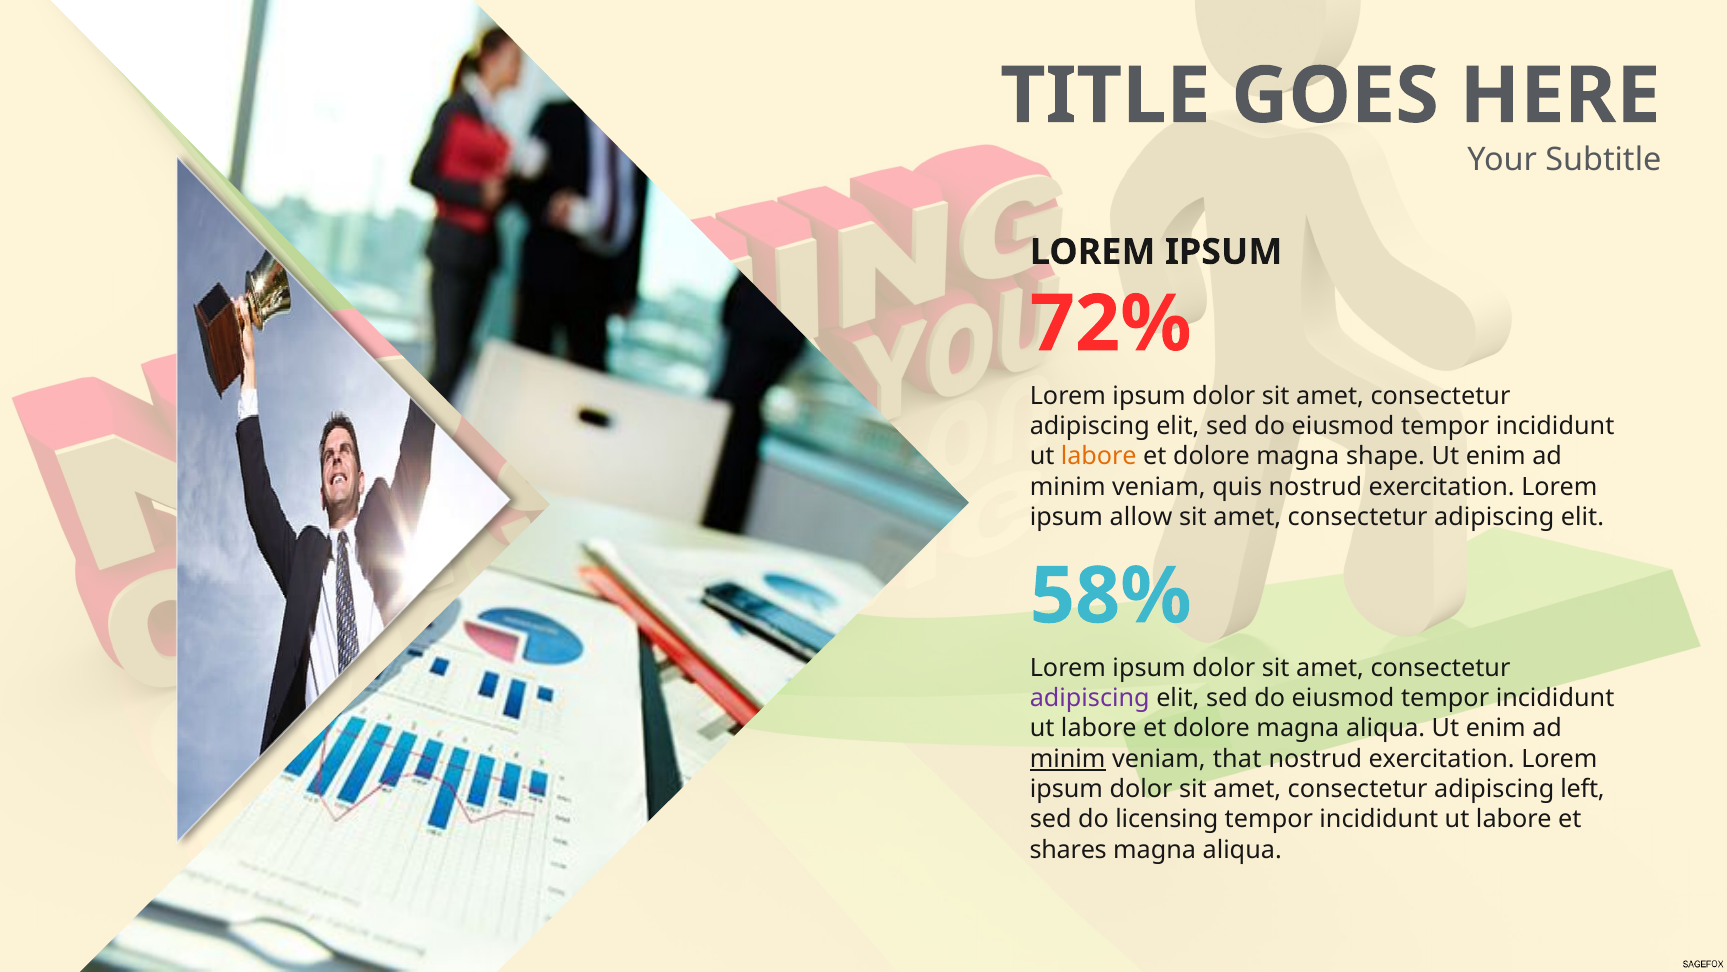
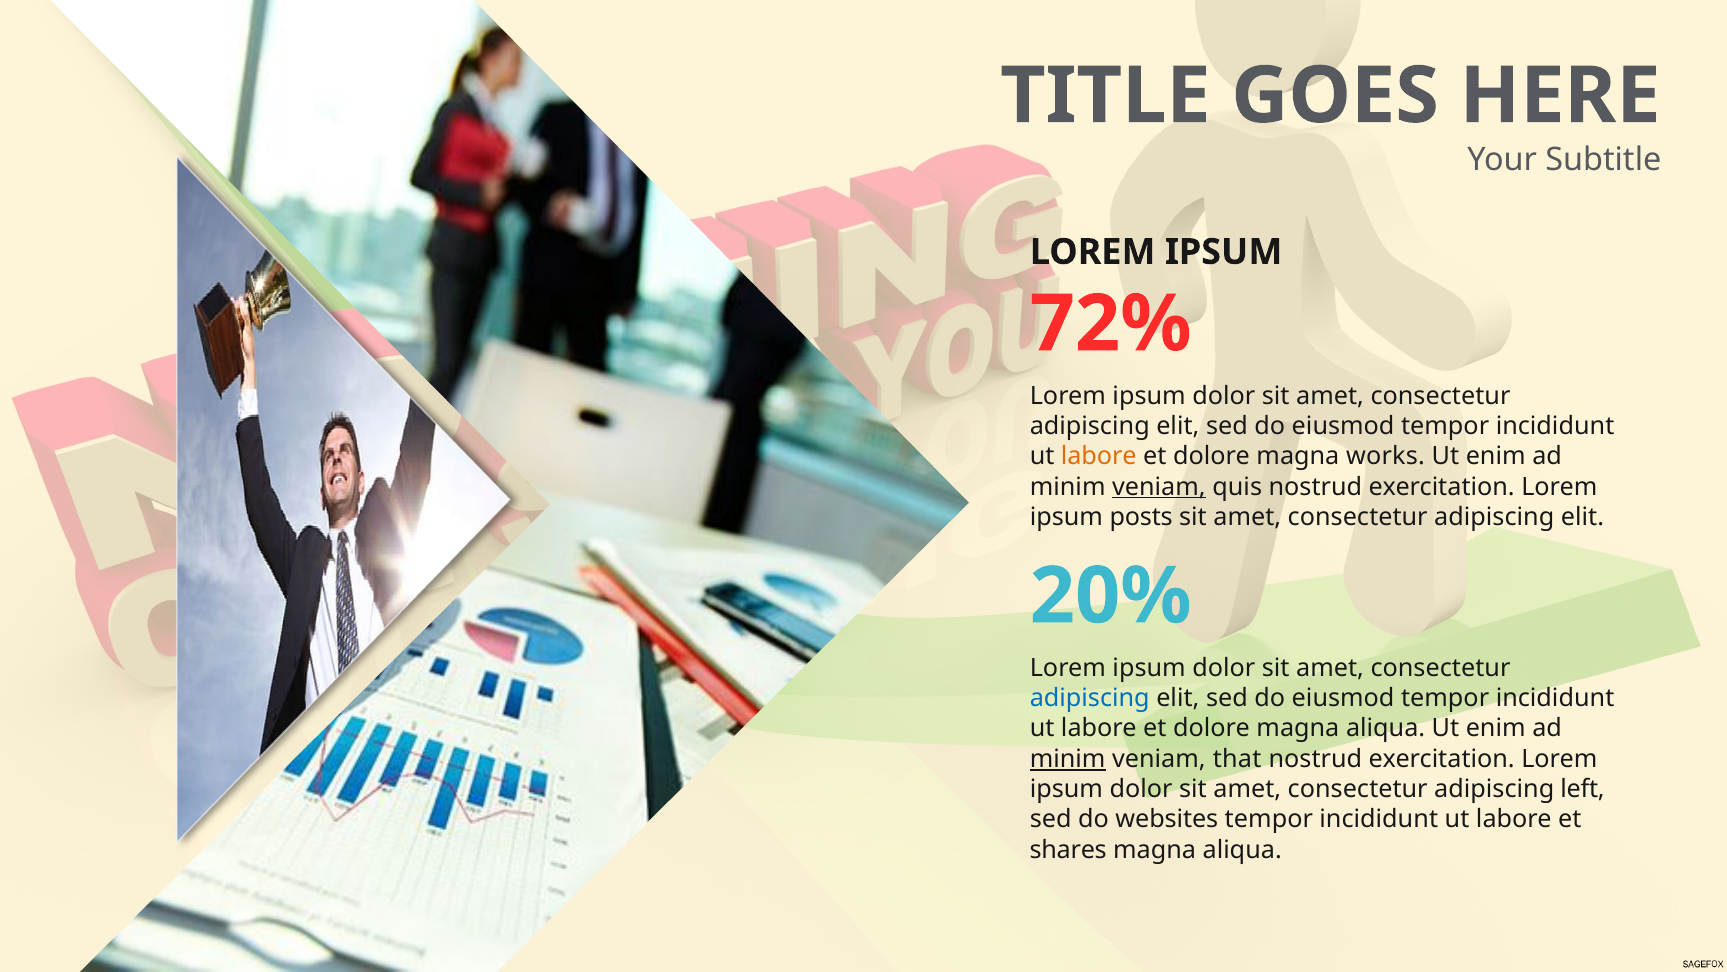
shape: shape -> works (1385, 456)
veniam underline: none -> present (1159, 486)
allow: allow -> posts (1141, 517)
58%: 58% -> 20% (1111, 596)
adipiscing colour: purple -> blue (1090, 698)
licensing: licensing -> websites (1167, 819)
